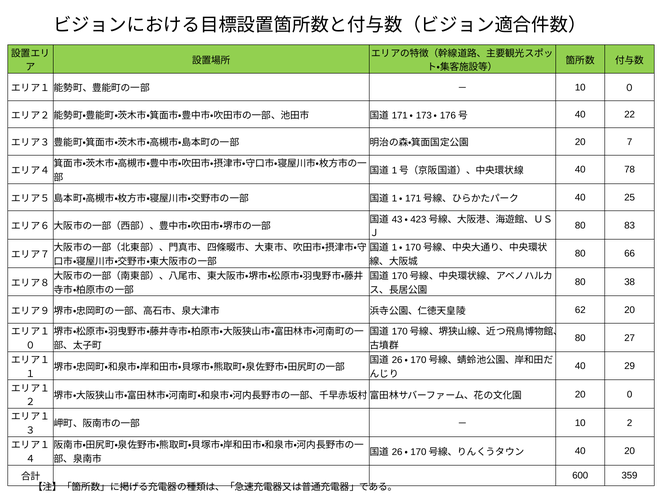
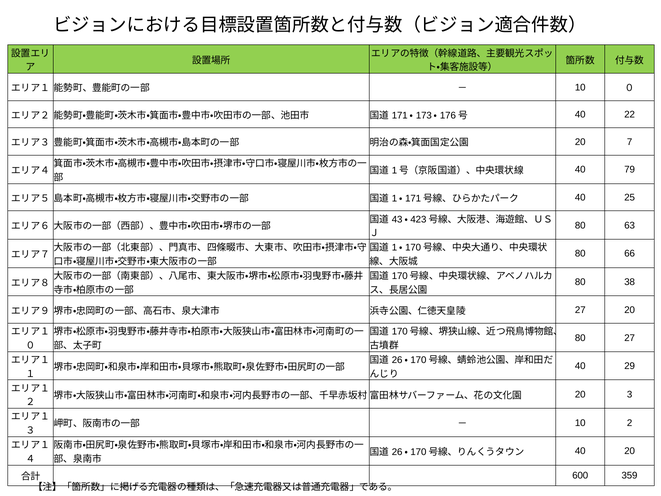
78: 78 -> 79 (630, 170)
83: 83 -> 63 (630, 225)
62: 62 -> 27 (580, 310)
0: 0 -> 3 (630, 394)
